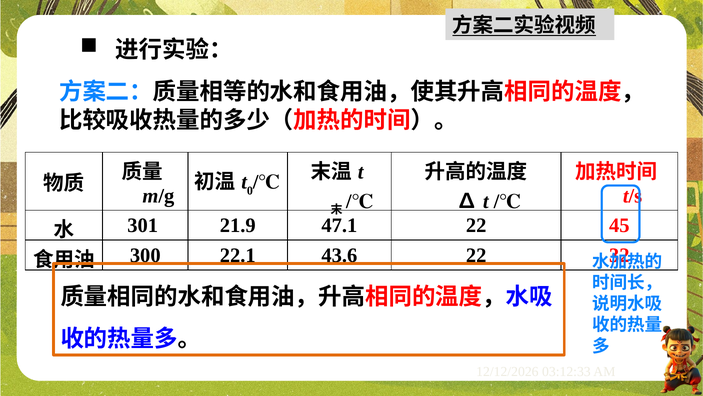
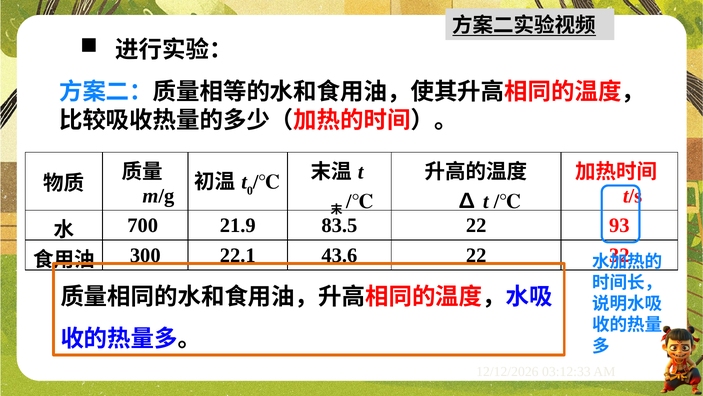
301: 301 -> 700 (143, 225)
47.1: 47.1 -> 83.5 (339, 225)
45: 45 -> 93 (619, 225)
